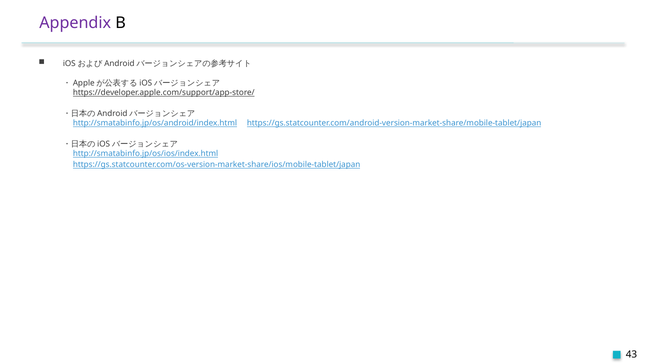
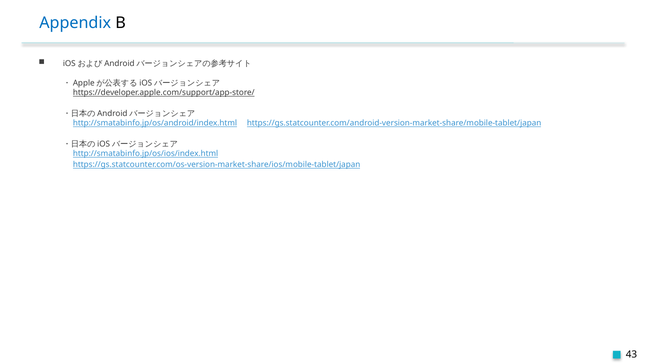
Appendix colour: purple -> blue (75, 23)
